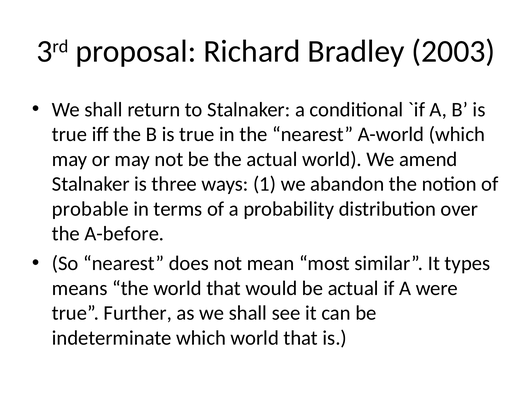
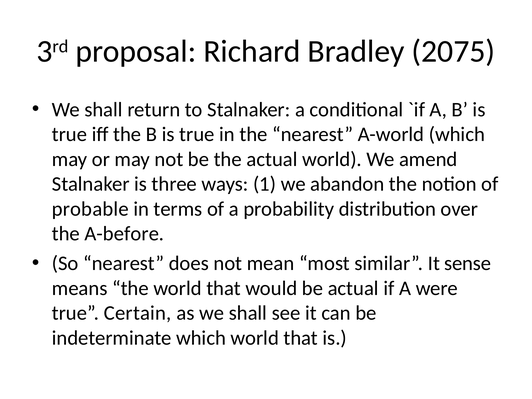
2003: 2003 -> 2075 (453, 51)
types: types -> sense (468, 263)
Further: Further -> Certain (138, 313)
